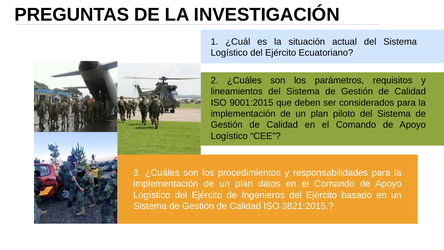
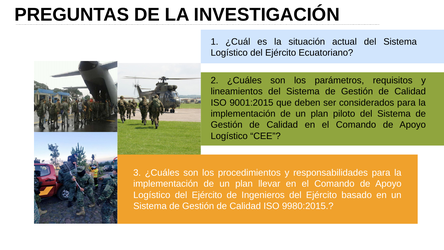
datos: datos -> llevar (269, 184)
3821:2015: 3821:2015 -> 9980:2015 (308, 206)
